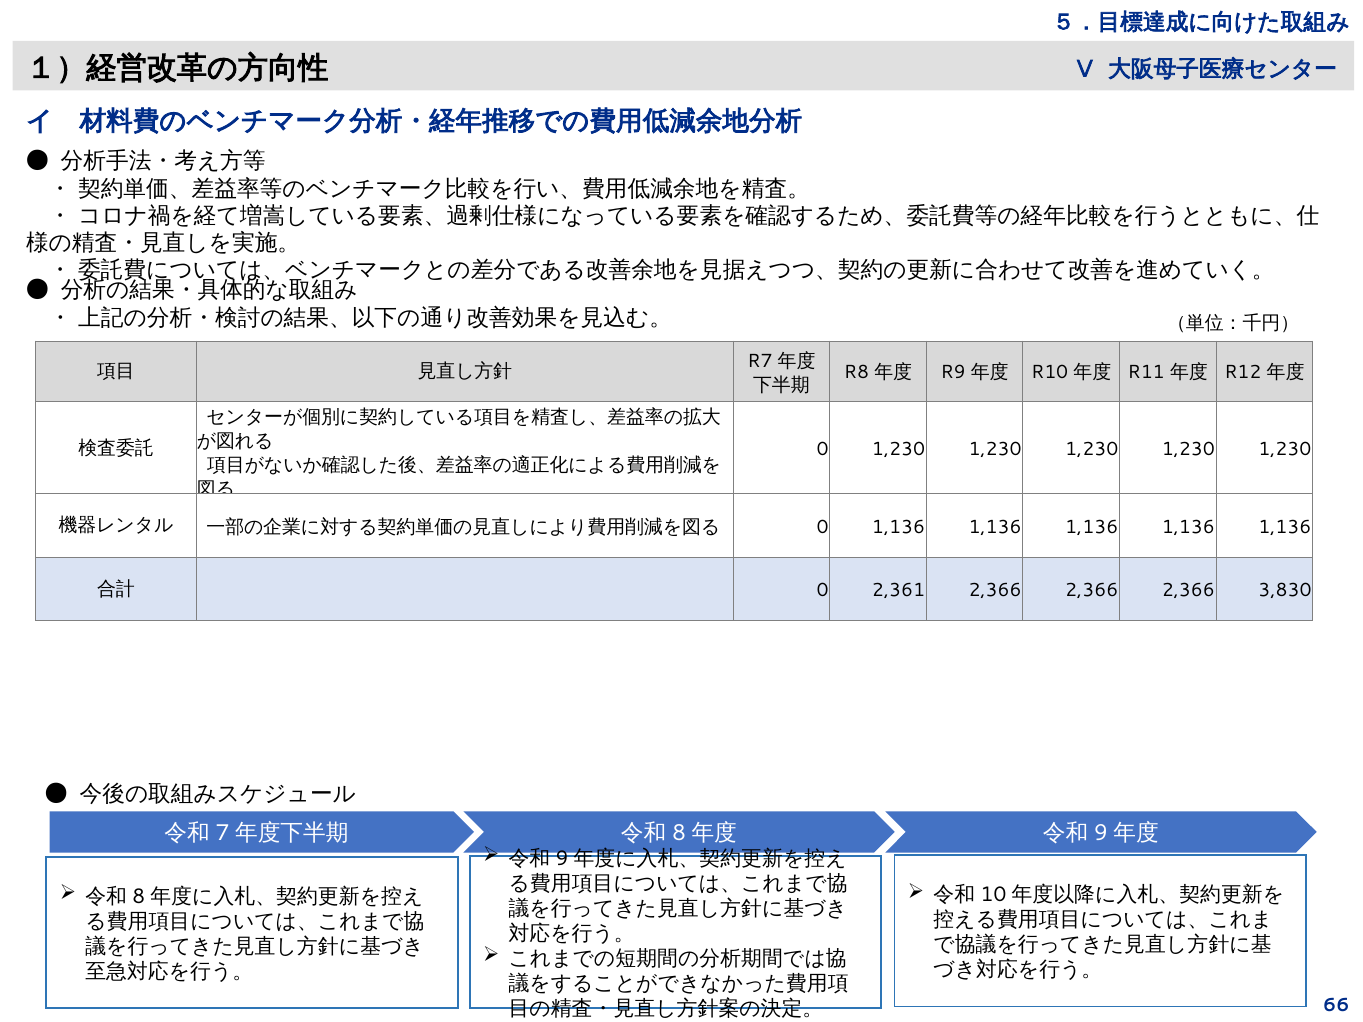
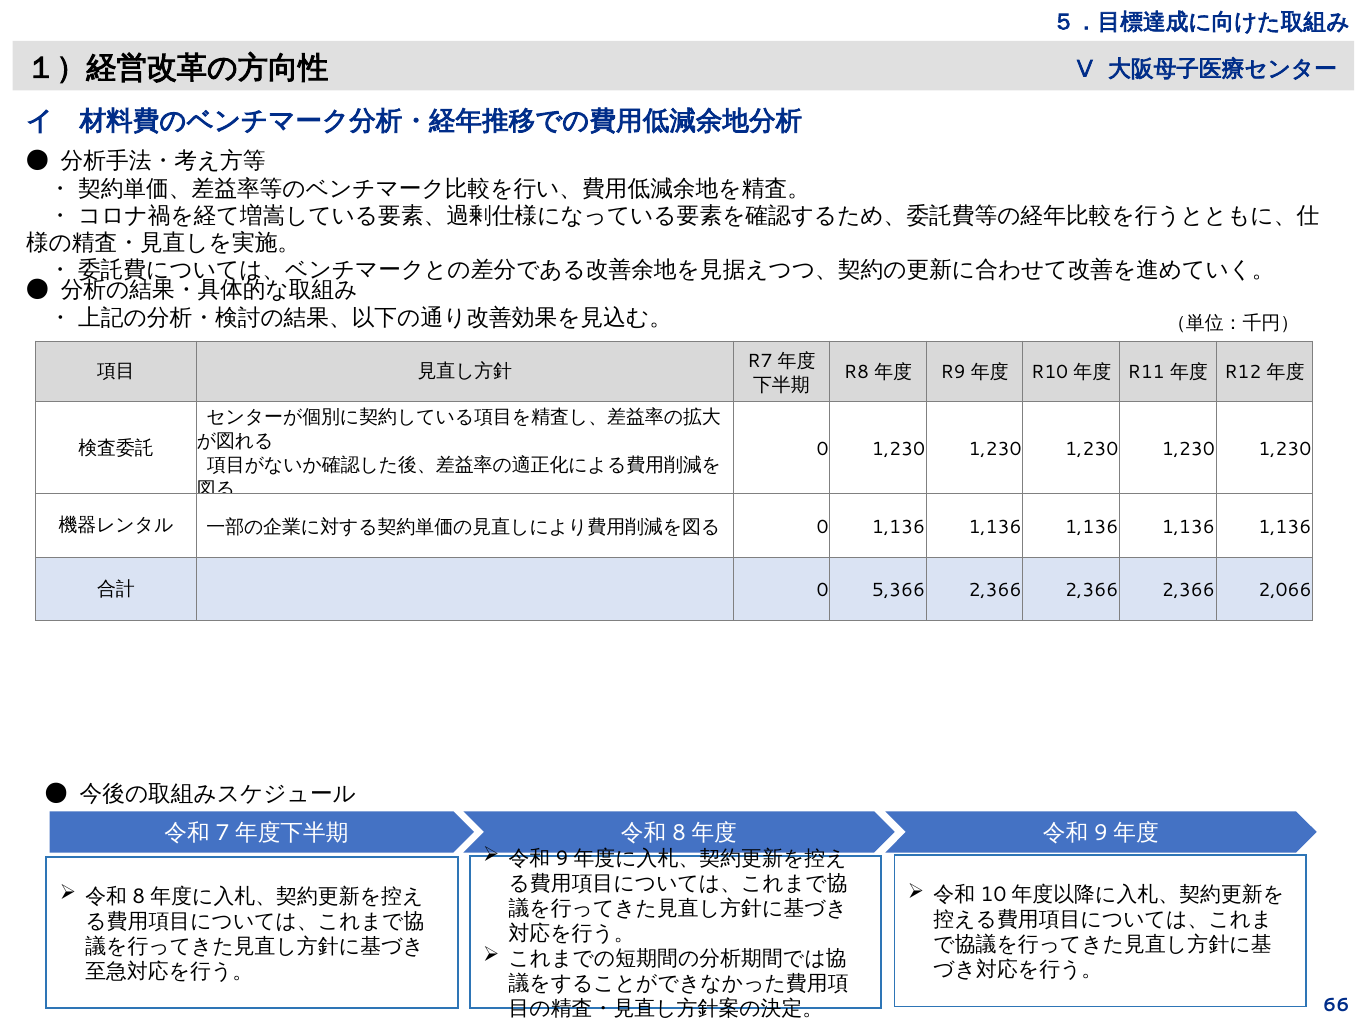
2,361: 2,361 -> 5,366 (899, 591)
3,830: 3,830 -> 2,066 (1285, 591)
